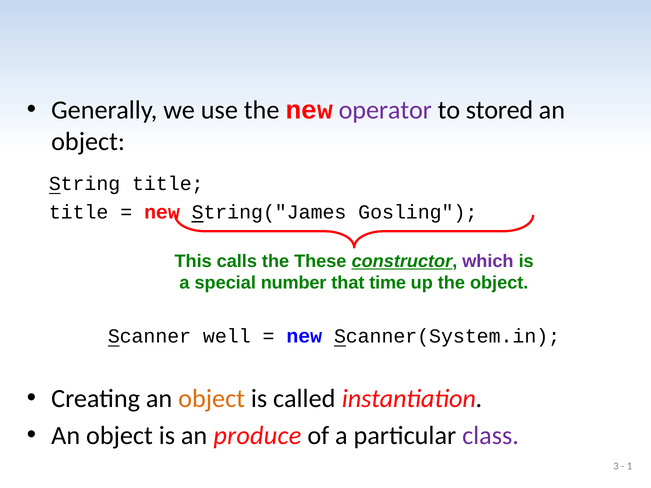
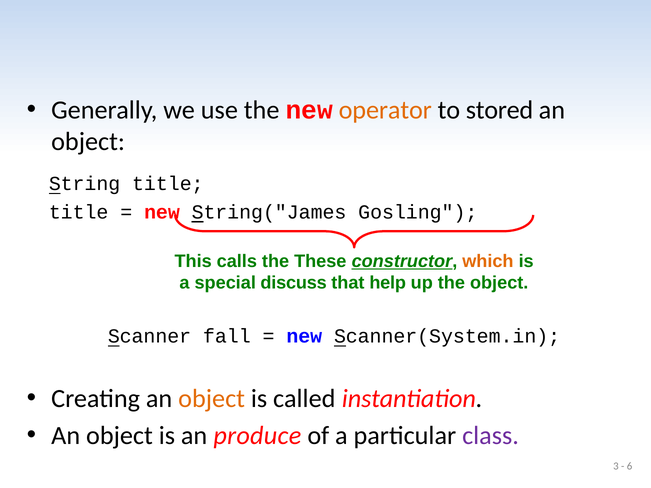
operator colour: purple -> orange (385, 110)
which colour: purple -> orange (488, 261)
number: number -> discuss (294, 283)
time: time -> help (388, 283)
well: well -> fall (227, 337)
1: 1 -> 6 (630, 466)
